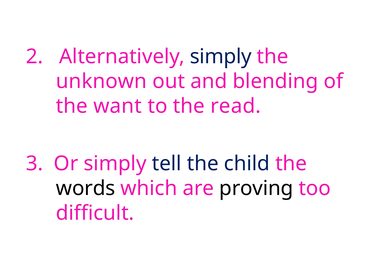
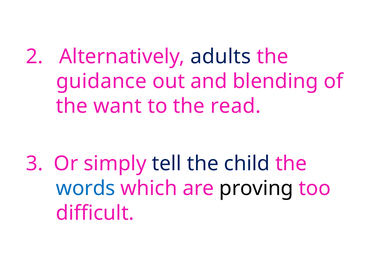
Alternatively simply: simply -> adults (221, 57)
unknown: unknown -> guidance (101, 81)
words colour: black -> blue (86, 189)
